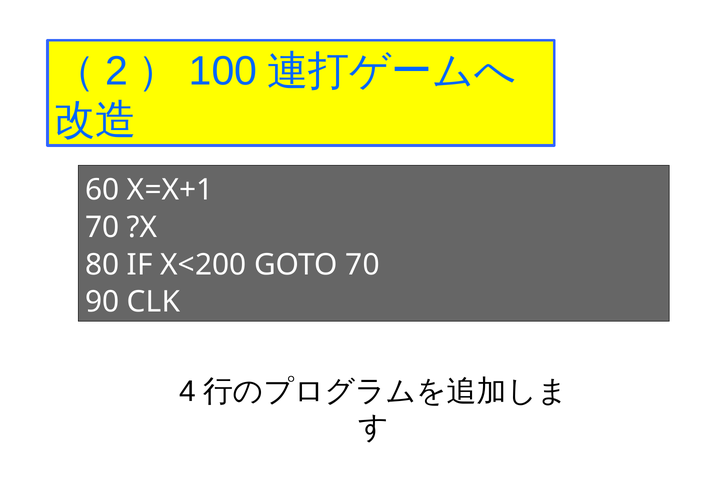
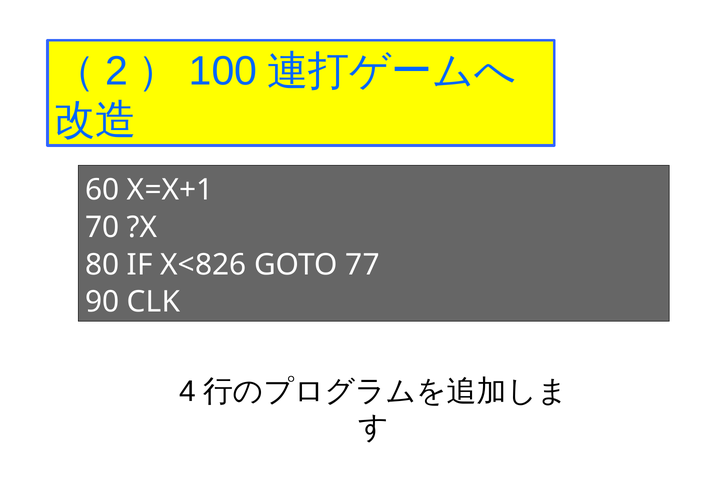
X<200: X<200 -> X<826 (203, 265)
GOTO 70: 70 -> 77 (363, 265)
